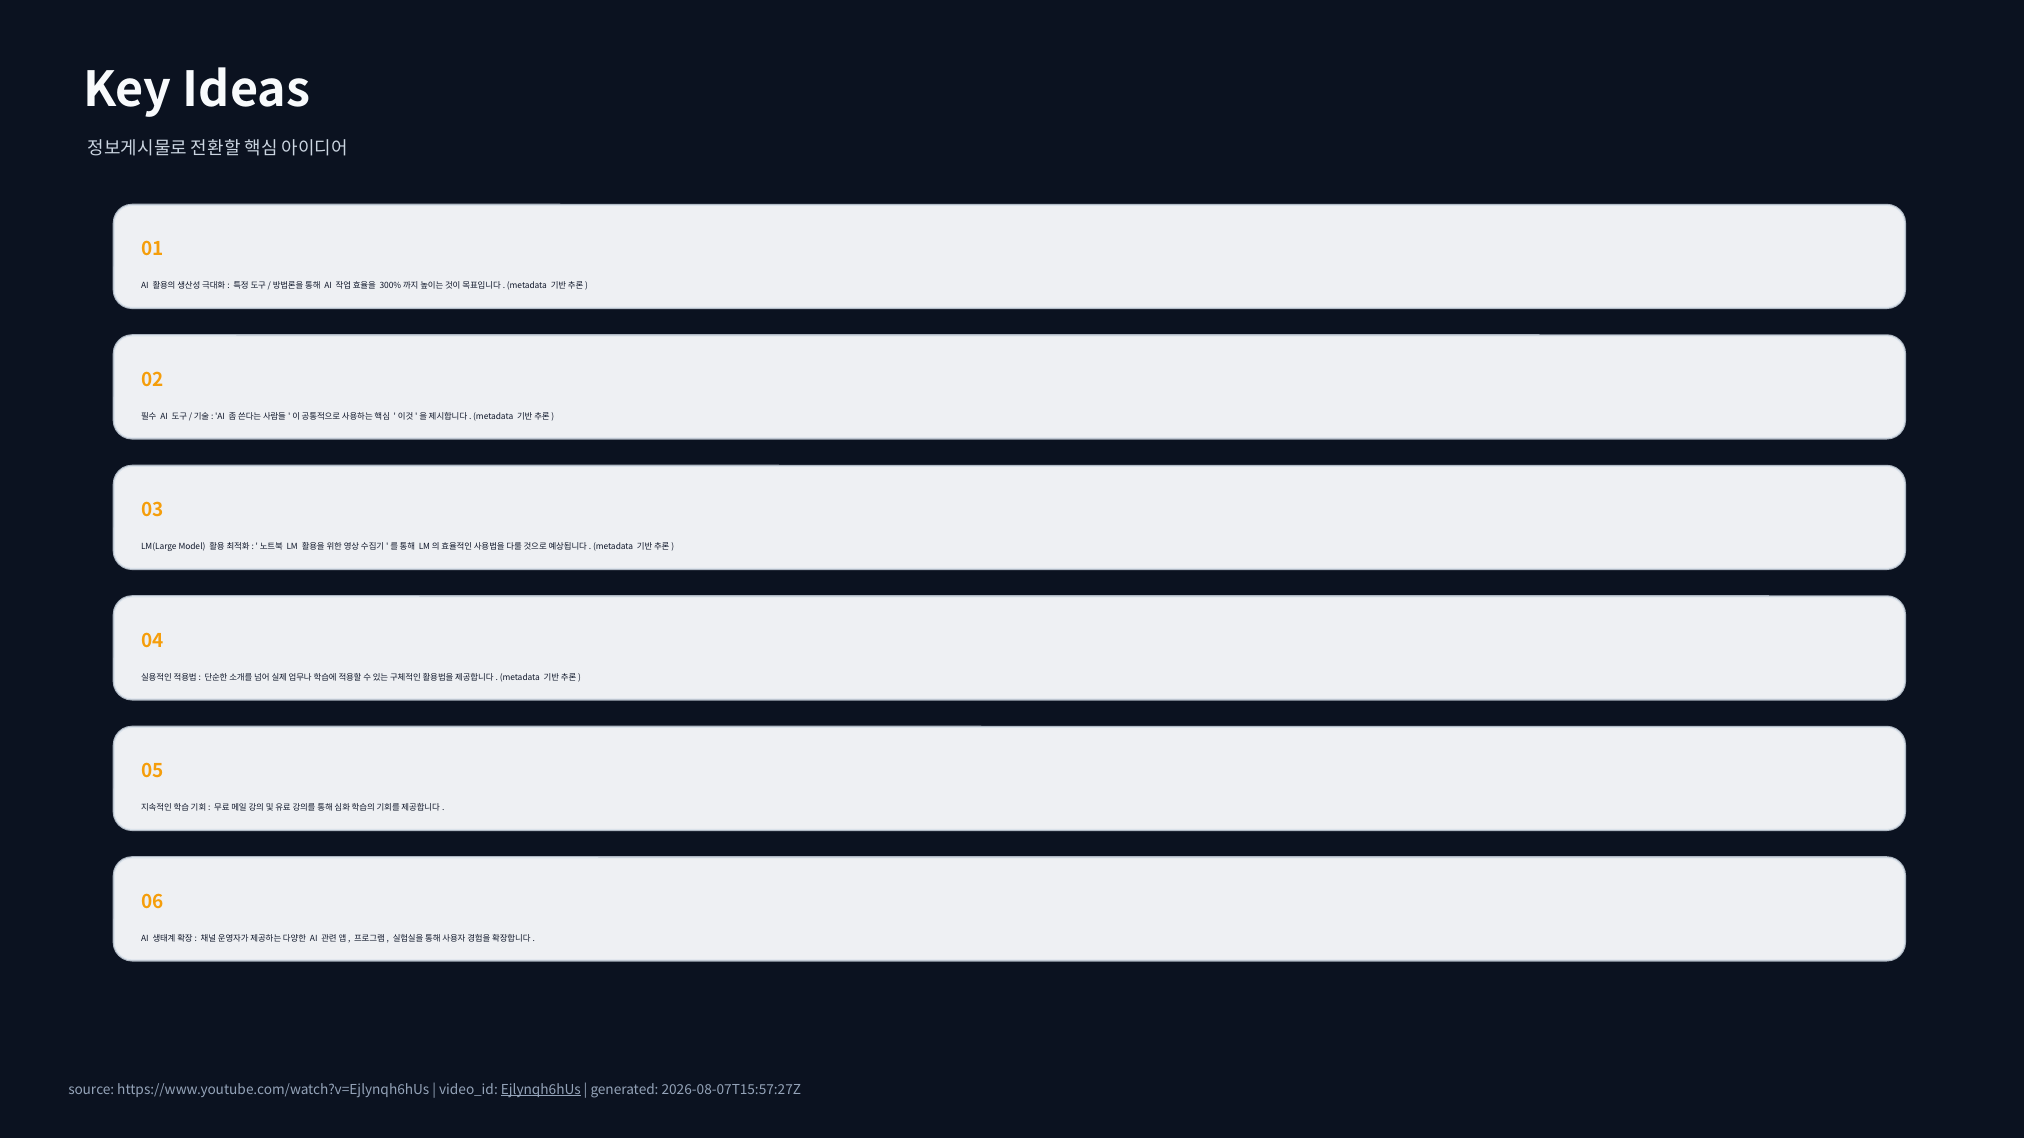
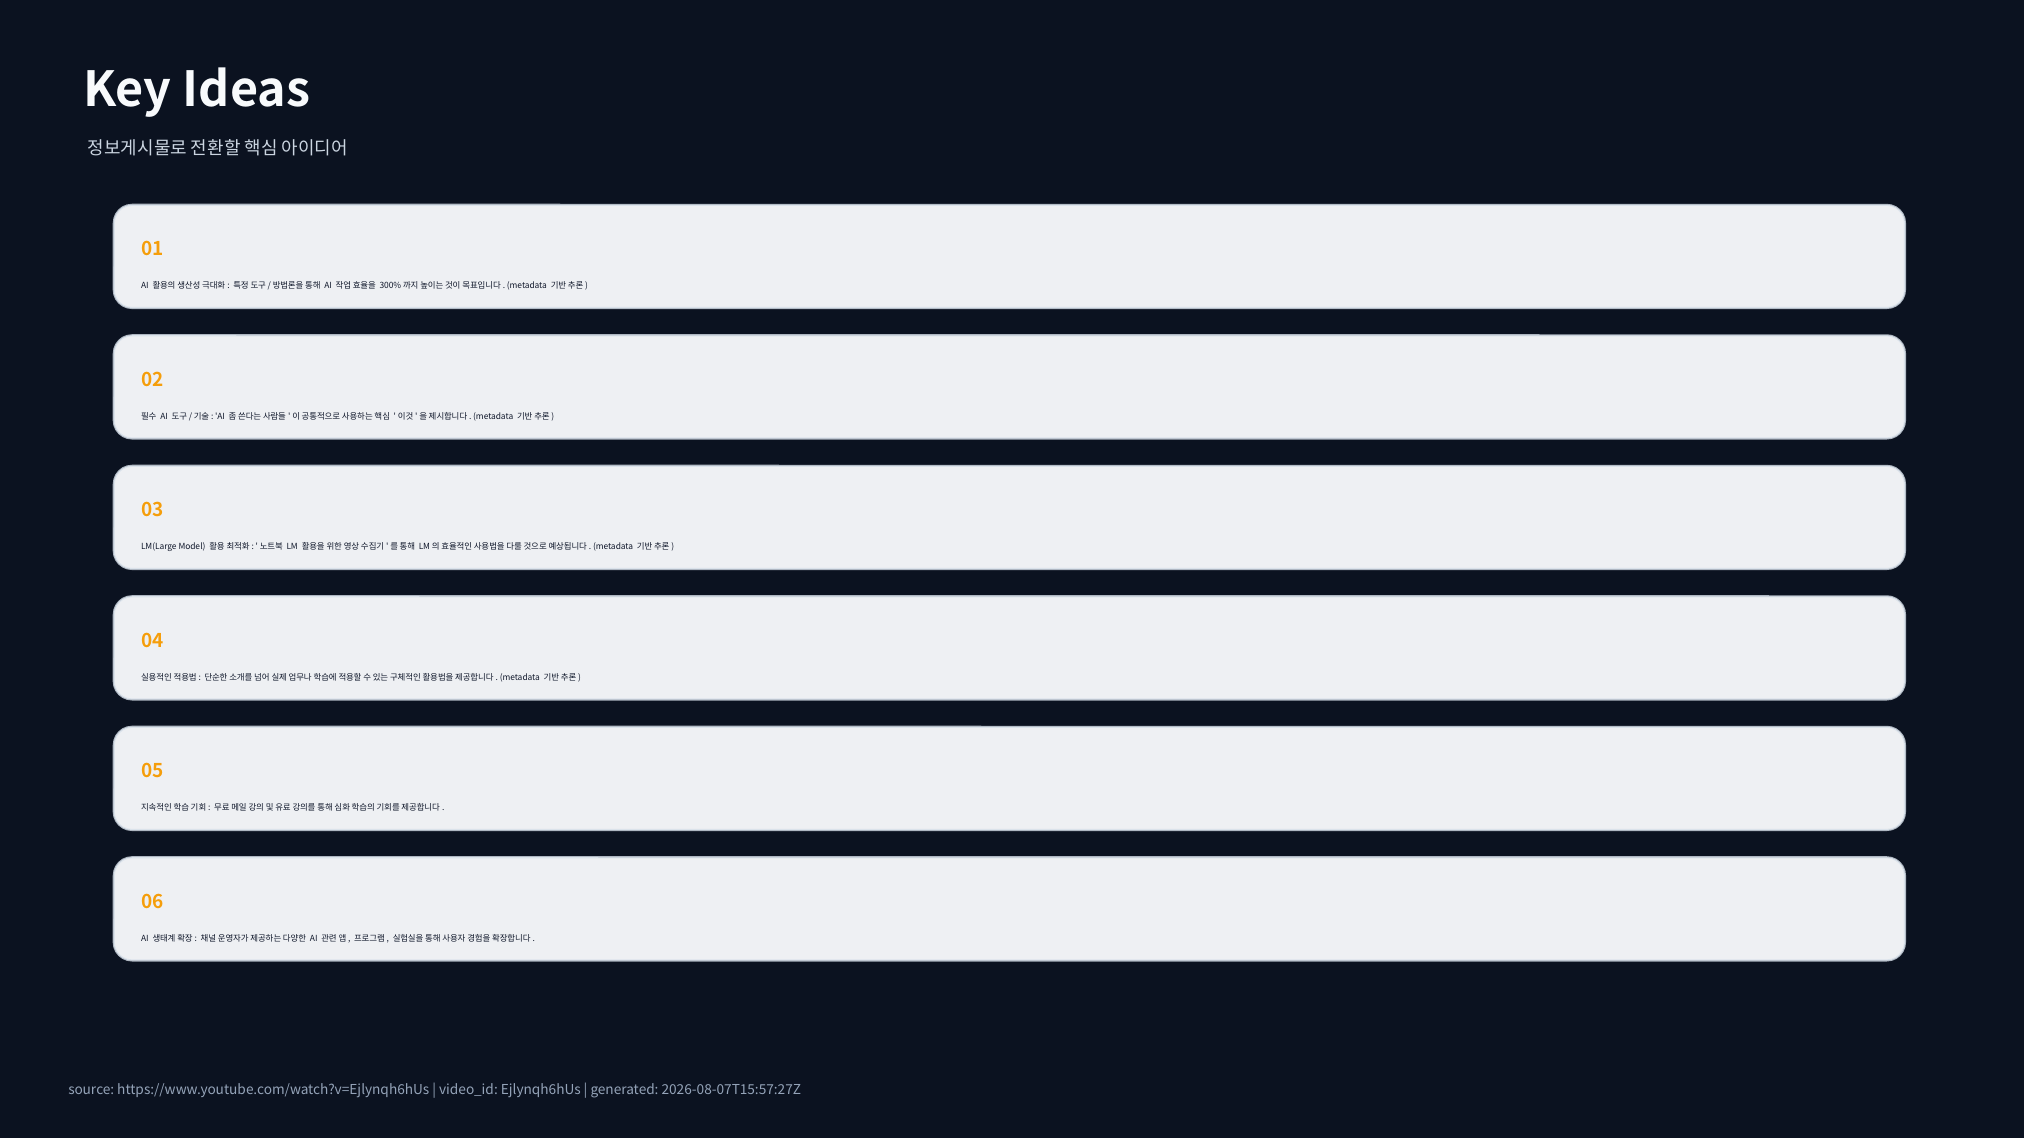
Ejlynqh6hUs underline: present -> none (541, 1090)
